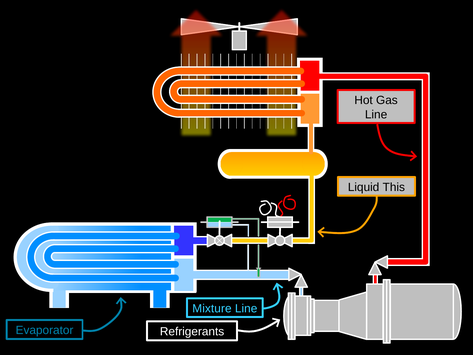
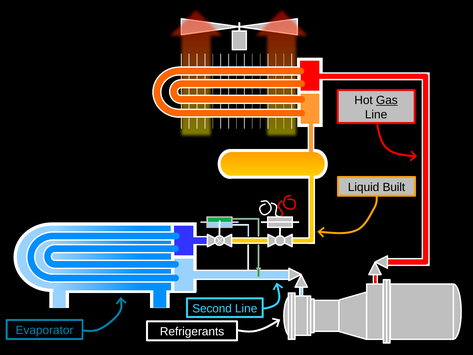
Gas underline: none -> present (387, 100)
This: This -> Built (394, 187)
Mixture: Mixture -> Second (212, 308)
